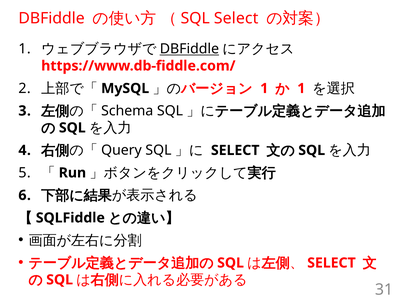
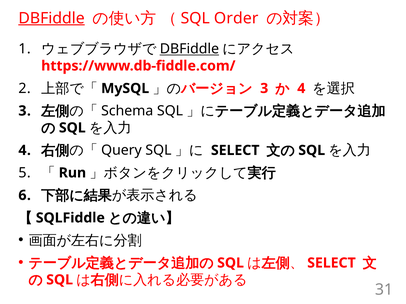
DBFiddle underline: none -> present (52, 18)
Select: Select -> Order (236, 18)
1: 1 -> 3 (264, 89)
1: 1 -> 4 (301, 89)
